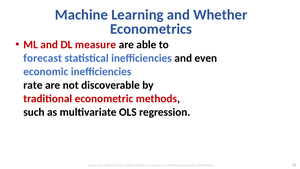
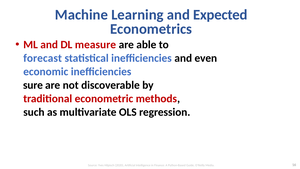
Whether: Whether -> Expected (220, 15)
rate: rate -> sure (33, 85)
